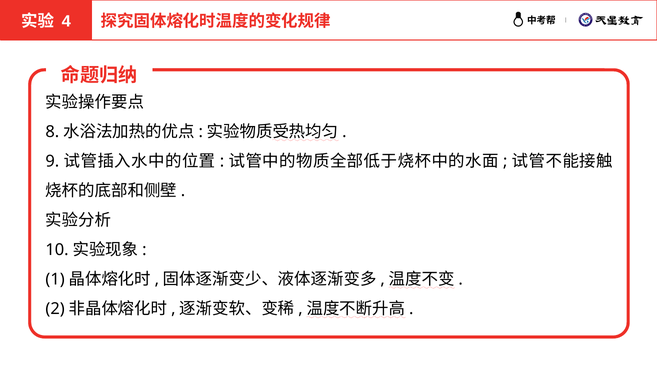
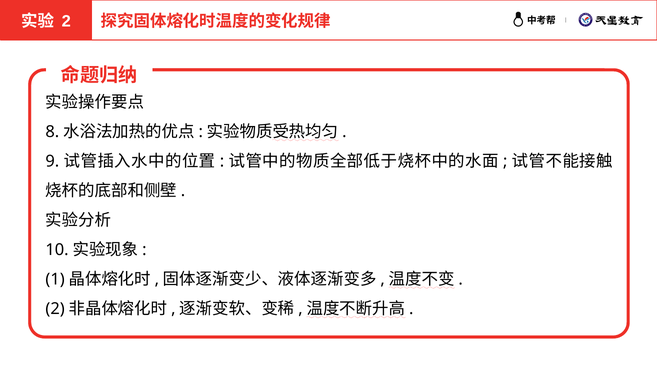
4: 4 -> 2 (66, 21)
